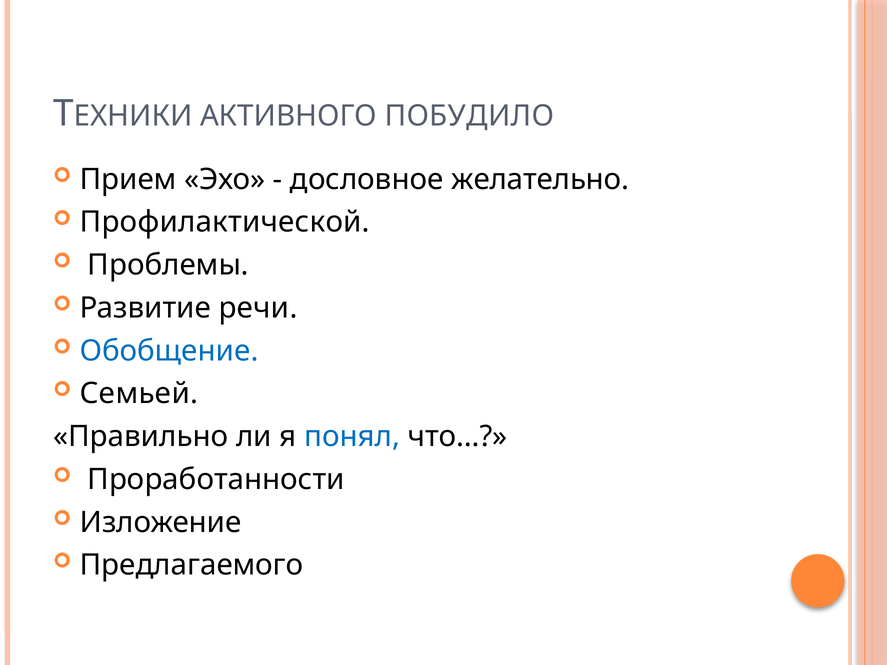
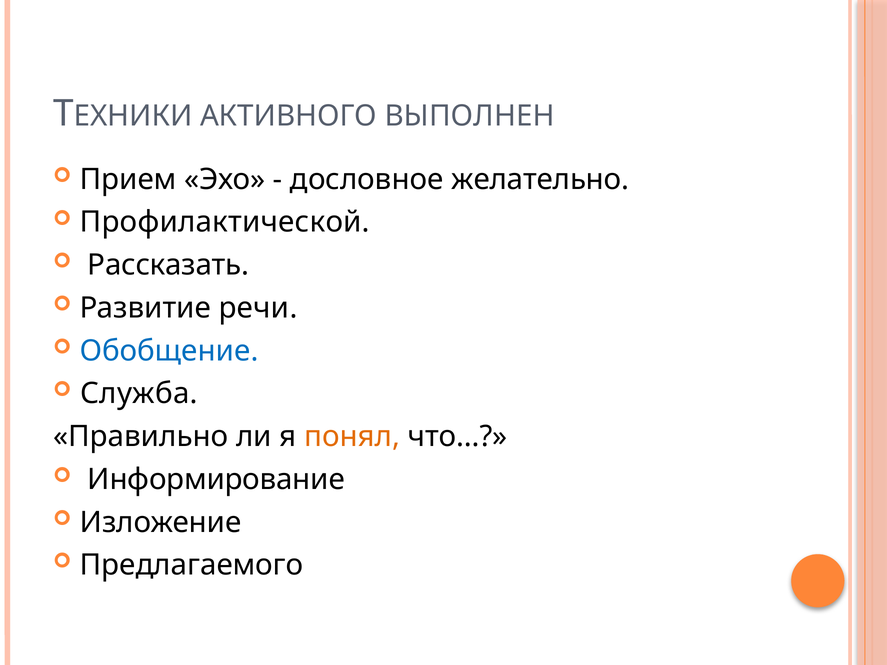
ПОБУДИЛО: ПОБУДИЛО -> ВЫПОЛНЕН (470, 116)
Проблемы: Проблемы -> Рассказать (168, 265)
Семьей: Семьей -> Служба (139, 394)
понял colour: blue -> orange (352, 437)
Проработанности: Проработанности -> Информирование (216, 480)
